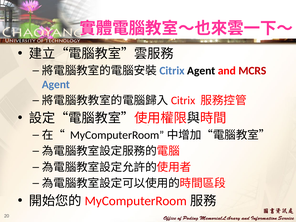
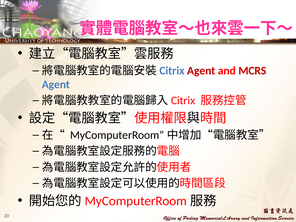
Agent colour: black -> red (201, 71)
